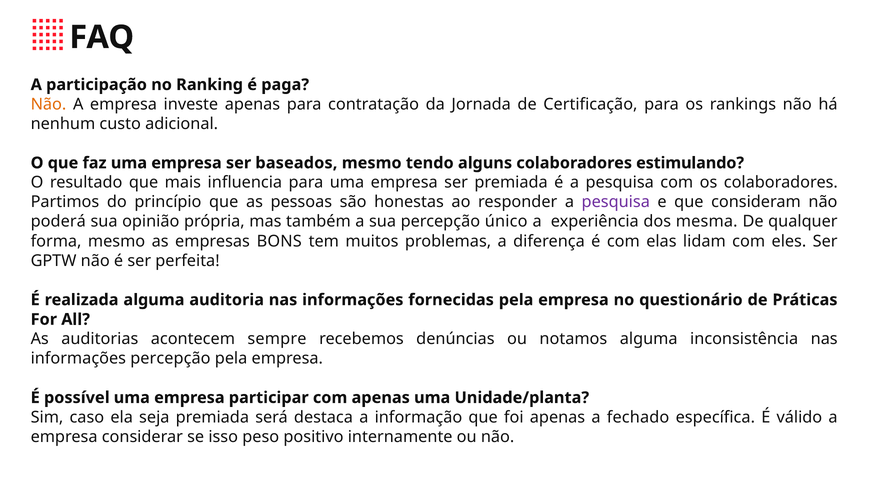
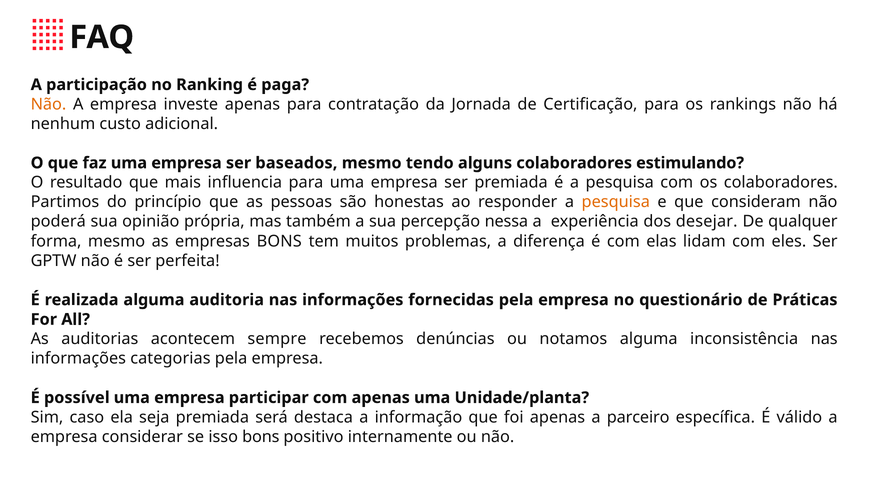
pesquisa colour: purple -> orange (616, 202)
único: único -> nessa (506, 222)
mesma: mesma -> desejar (707, 222)
informações percepção: percepção -> categorias (170, 358)
fechado: fechado -> parceiro (638, 417)
isso peso: peso -> bons (261, 437)
